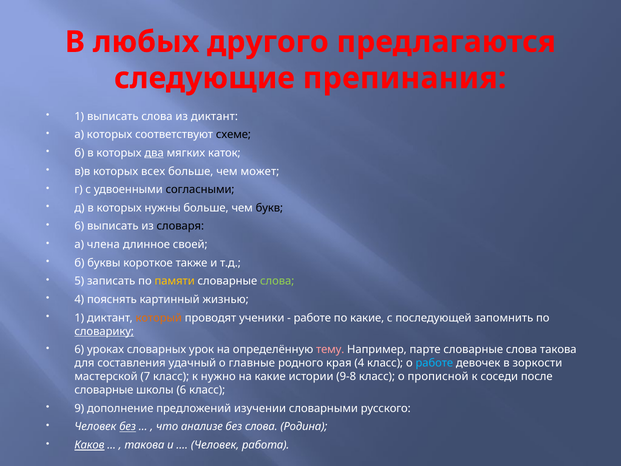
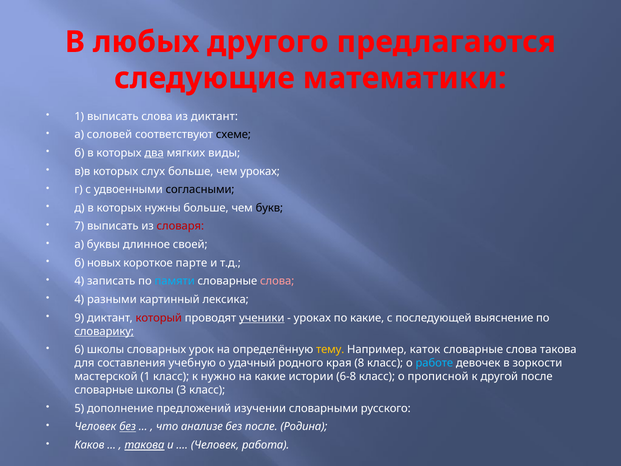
препинания: препинания -> математики (405, 78)
а которых: которых -> соловей (110, 135)
каток: каток -> виды (224, 153)
всех: всех -> слух (153, 171)
чем может: может -> уроках (260, 171)
6: 6 -> 7 (79, 226)
словаря colour: black -> red (180, 226)
члена: члена -> буквы (103, 244)
буквы: буквы -> новых (104, 263)
также: также -> парте (191, 263)
5: 5 -> 4 (79, 281)
памяти colour: yellow -> light blue (175, 281)
слова colour: light green -> pink (277, 281)
пояснять: пояснять -> разными (112, 299)
жизнью: жизнью -> лексика (226, 299)
1: 1 -> 9 (79, 318)
который colour: orange -> red (159, 318)
ученики underline: none -> present (262, 318)
работе: работе -> уроках (312, 318)
запомнить: запомнить -> выяснение (504, 318)
6 уроках: уроках -> школы (106, 350)
тему colour: pink -> yellow (330, 350)
парте: парте -> каток (425, 350)
удачный: удачный -> учебную (192, 363)
главные: главные -> удачный (252, 363)
края 4: 4 -> 8 (359, 363)
мастерской 7: 7 -> 1 (145, 376)
9-8: 9-8 -> 6-8 (346, 376)
соседи: соседи -> другой (499, 376)
школы 6: 6 -> 3 (181, 390)
9: 9 -> 5 (79, 408)
без слова: слова -> после (261, 427)
Каков underline: present -> none (89, 445)
такова underline: none -> present (144, 445)
